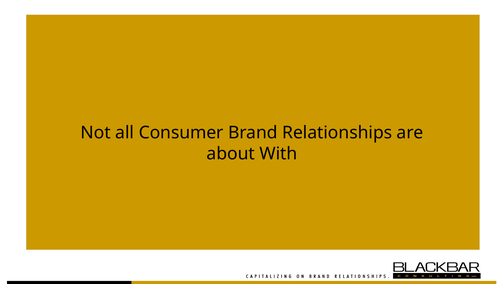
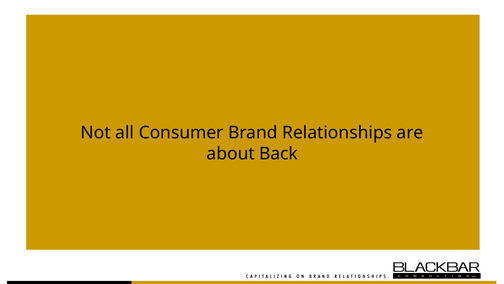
With: With -> Back (278, 153)
